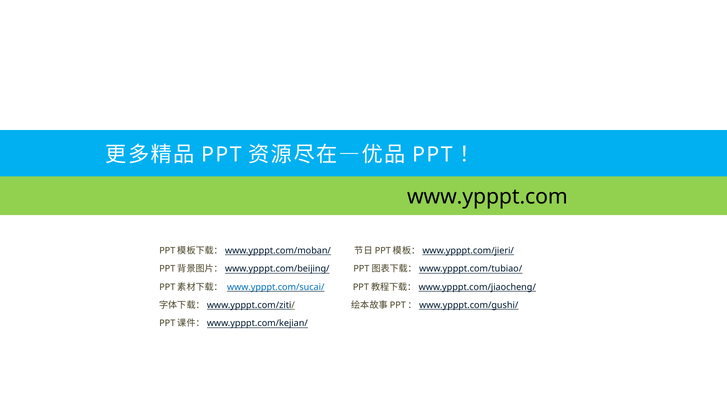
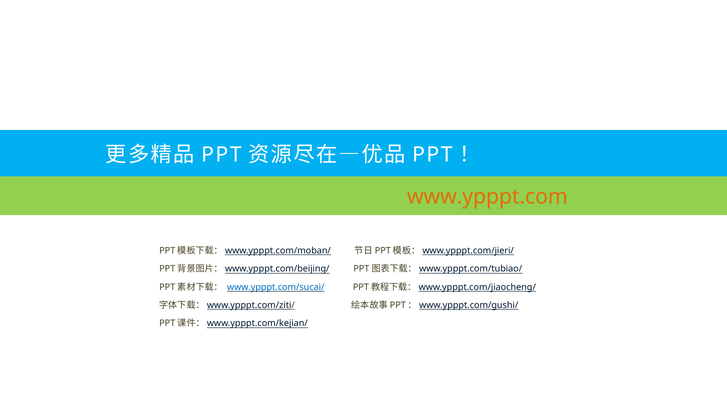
www.ypppt.com colour: black -> orange (487, 197)
